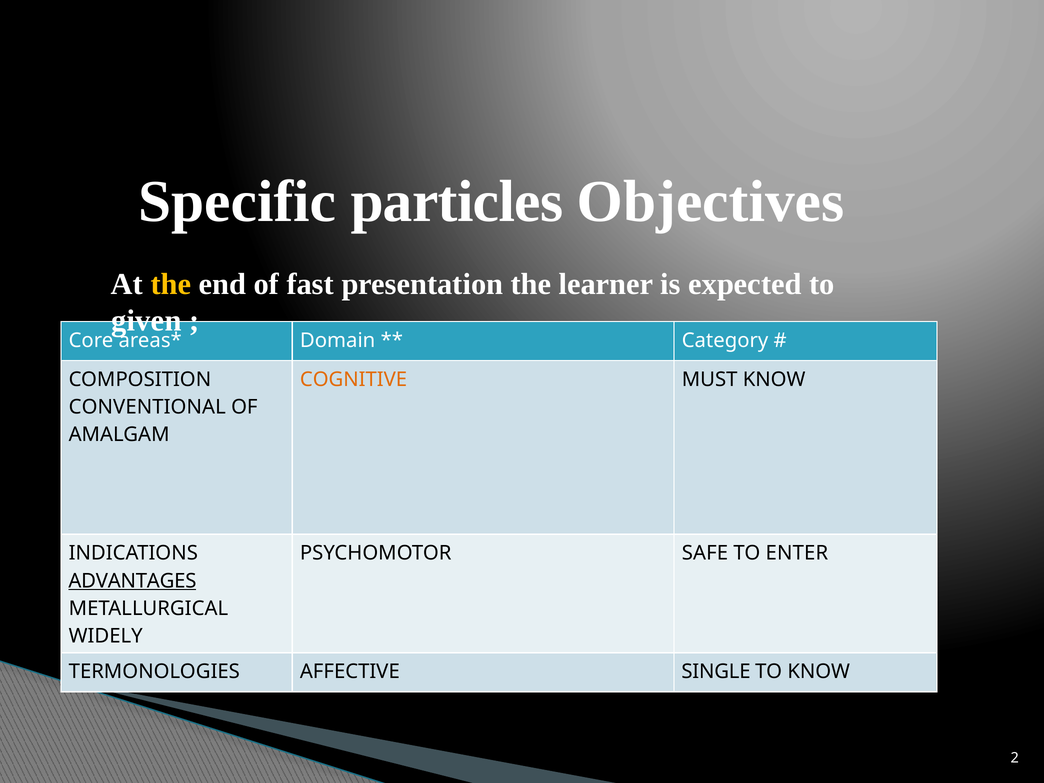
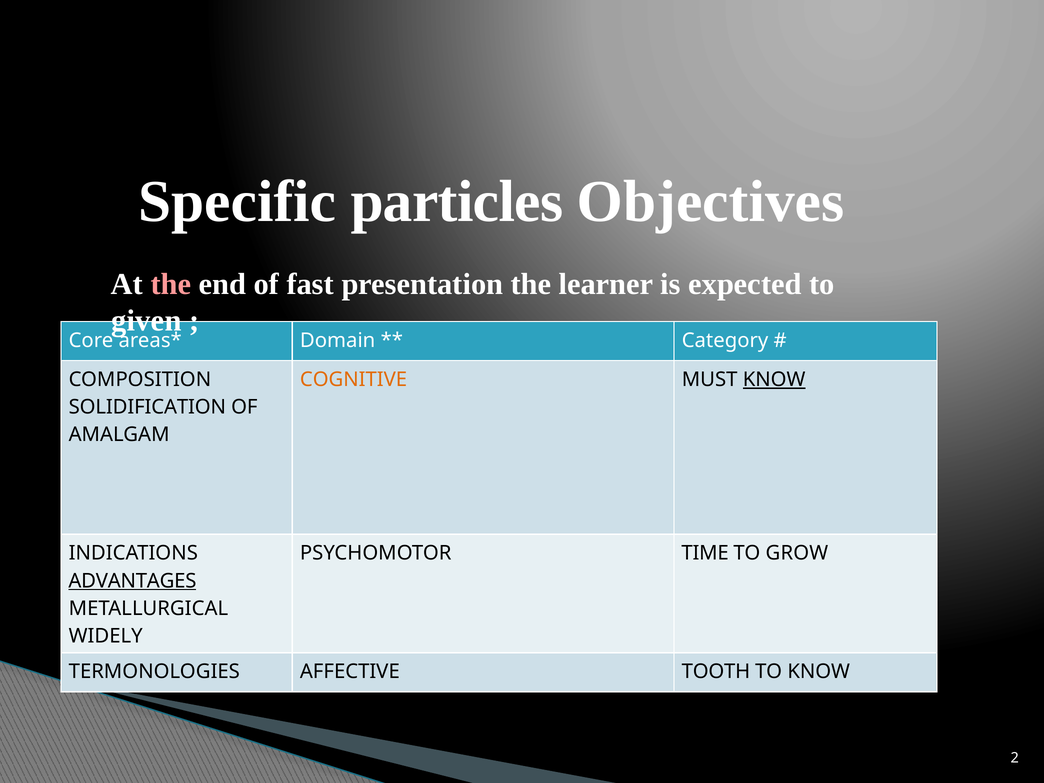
the colour: yellow -> pink (171, 284)
KNOW underline: none -> present (774, 379)
CONVENTIONAL: CONVENTIONAL -> SOLIDIFICATION (147, 407)
SAFE: SAFE -> TIME (705, 553)
ENTER: ENTER -> GROW (797, 553)
SINGLE: SINGLE -> TOOTH (716, 672)
